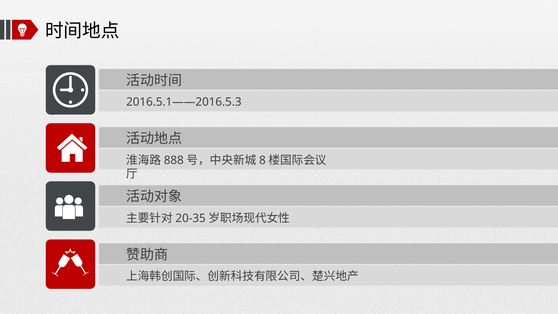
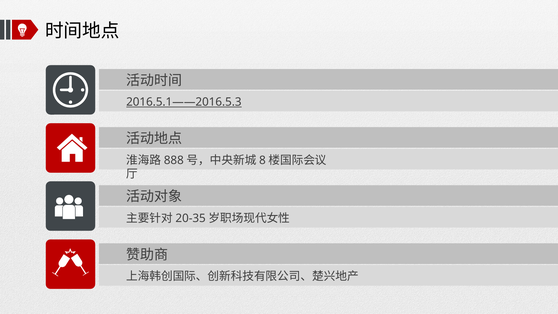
2016.5.1——2016.5.3 underline: none -> present (184, 102)
